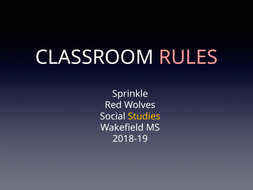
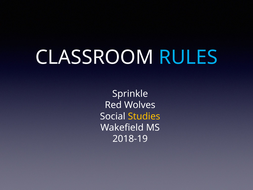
RULES colour: pink -> light blue (188, 57)
